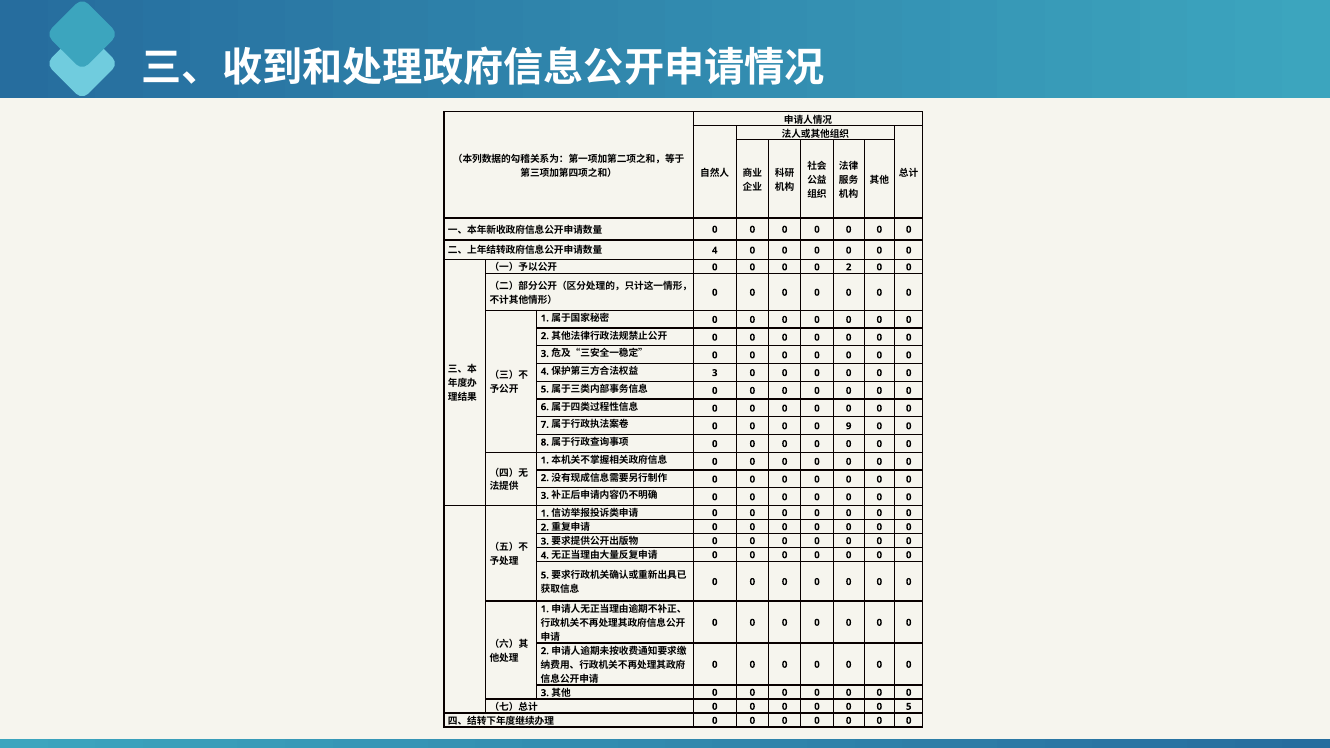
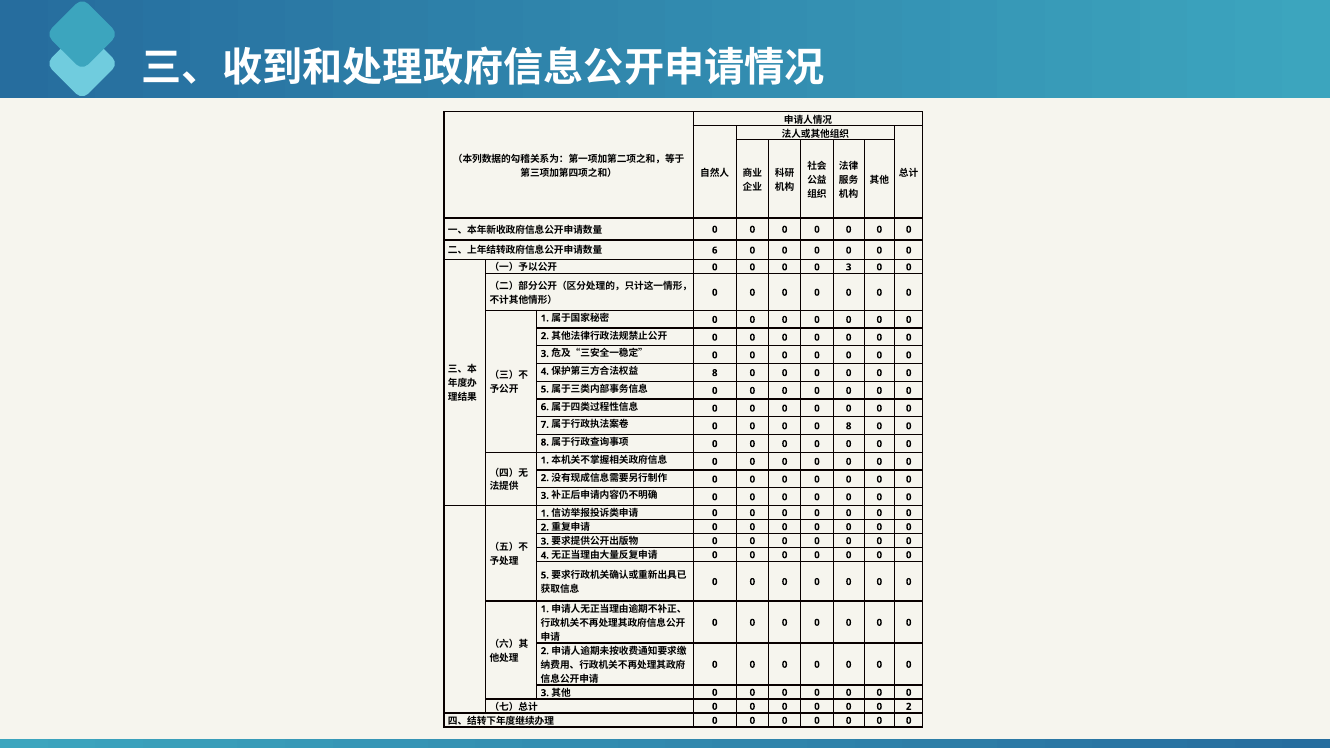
4: 4 -> 6 (715, 250)
2: 2 -> 3 (849, 267)
3: 3 -> 8 (715, 373)
0 0 0 9: 9 -> 8 (849, 426)
5: 5 -> 2 (909, 707)
